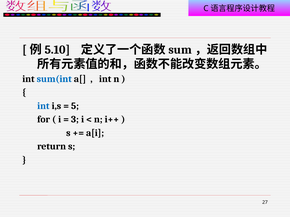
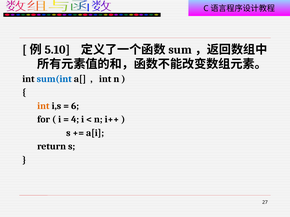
int colour: blue -> orange (43, 106)
5: 5 -> 6 (75, 106)
3: 3 -> 4 (75, 120)
